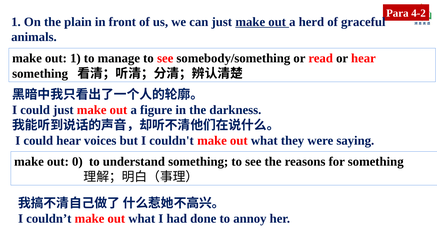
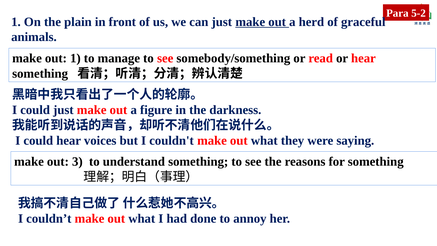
4-2: 4-2 -> 5-2 (419, 13)
0: 0 -> 3 (77, 161)
